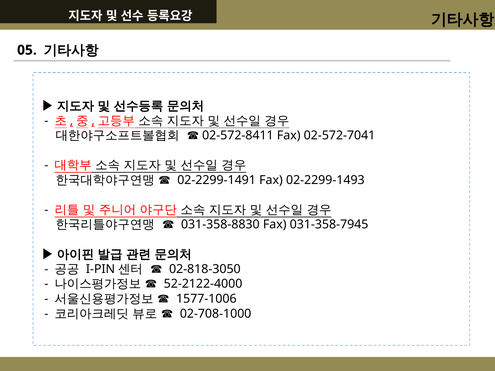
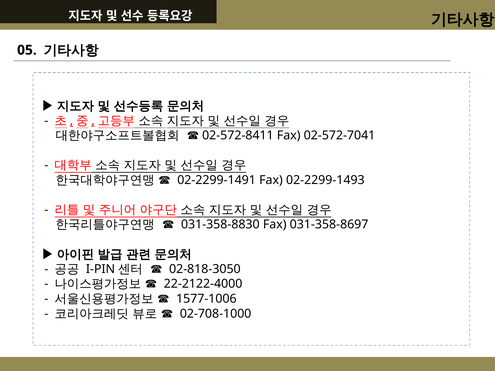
031-358-7945: 031-358-7945 -> 031-358-8697 (329, 225)
52-2122-4000: 52-2122-4000 -> 22-2122-4000 (203, 284)
